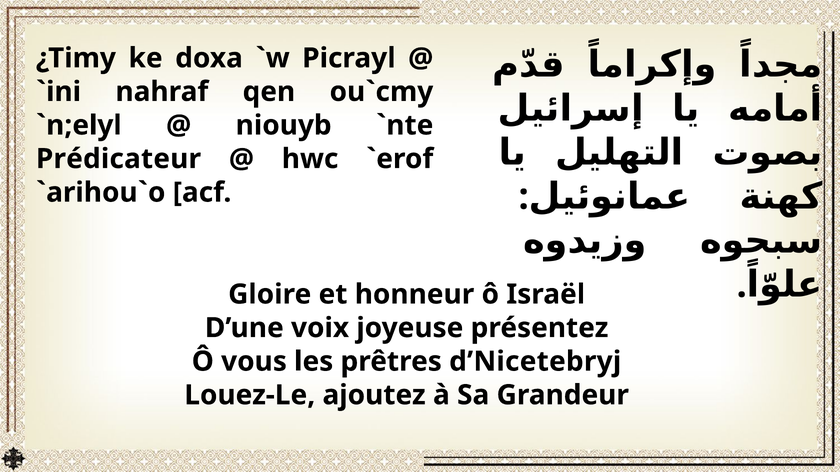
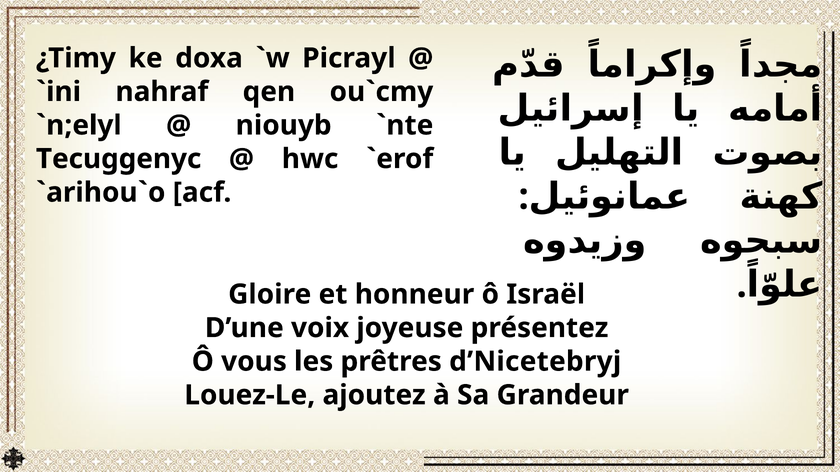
Prédicateur: Prédicateur -> Tecuggenyc (119, 159)
